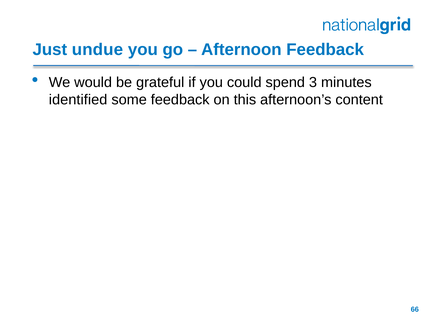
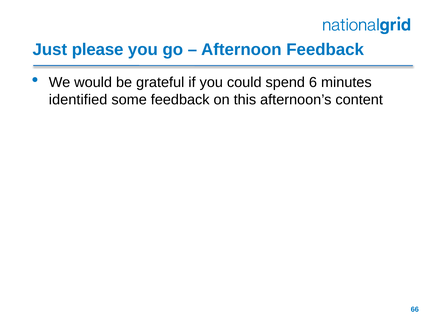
undue: undue -> please (98, 50)
3: 3 -> 6 (313, 82)
